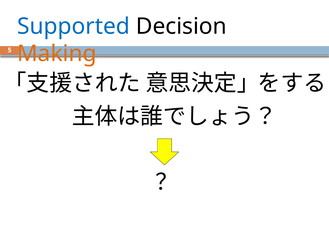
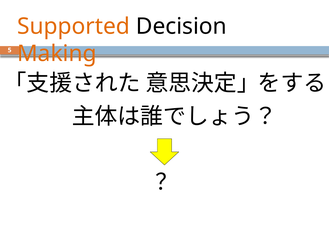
Supported colour: blue -> orange (74, 26)
